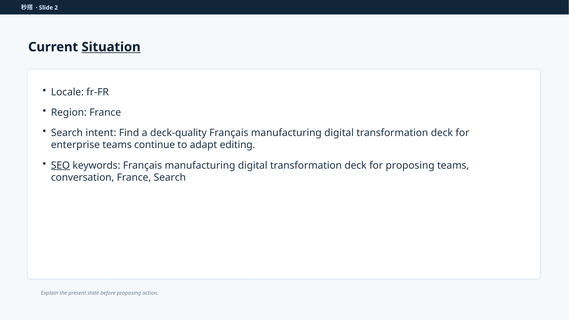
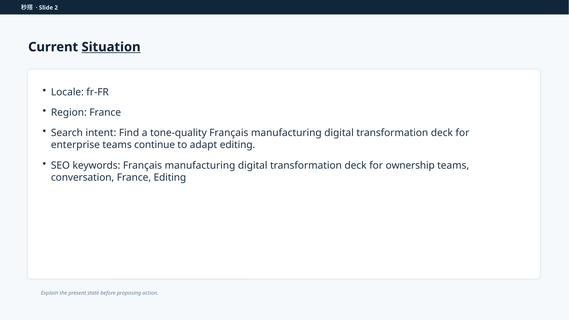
deck-quality: deck-quality -> tone-quality (178, 133)
SEO underline: present -> none (60, 165)
for proposing: proposing -> ownership (410, 165)
France Search: Search -> Editing (170, 177)
